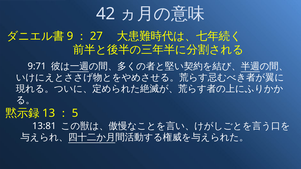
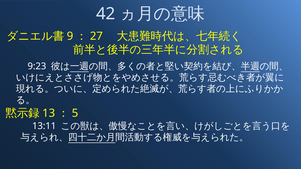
9:71: 9:71 -> 9:23 (37, 66)
13:81: 13:81 -> 13:11 (44, 126)
